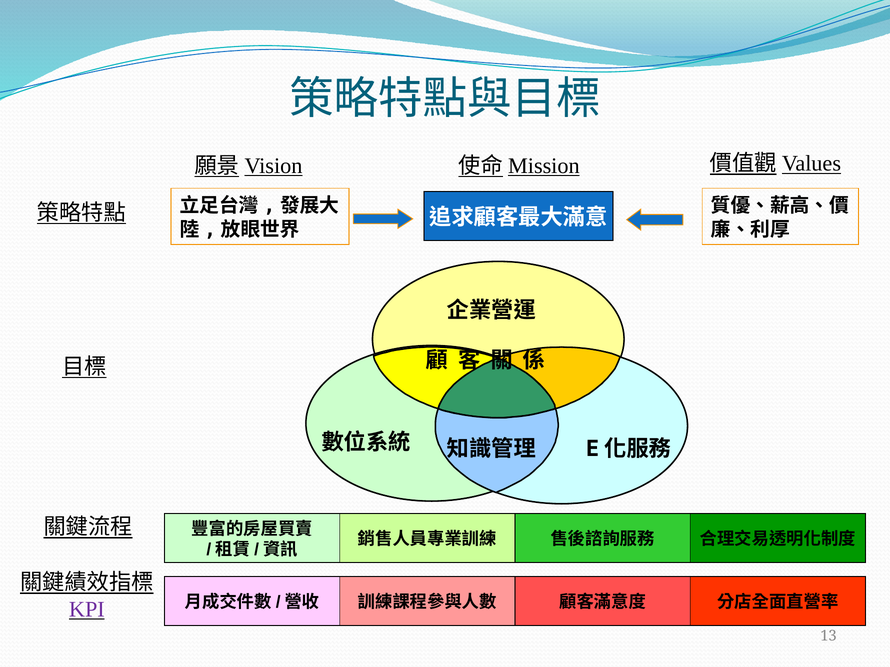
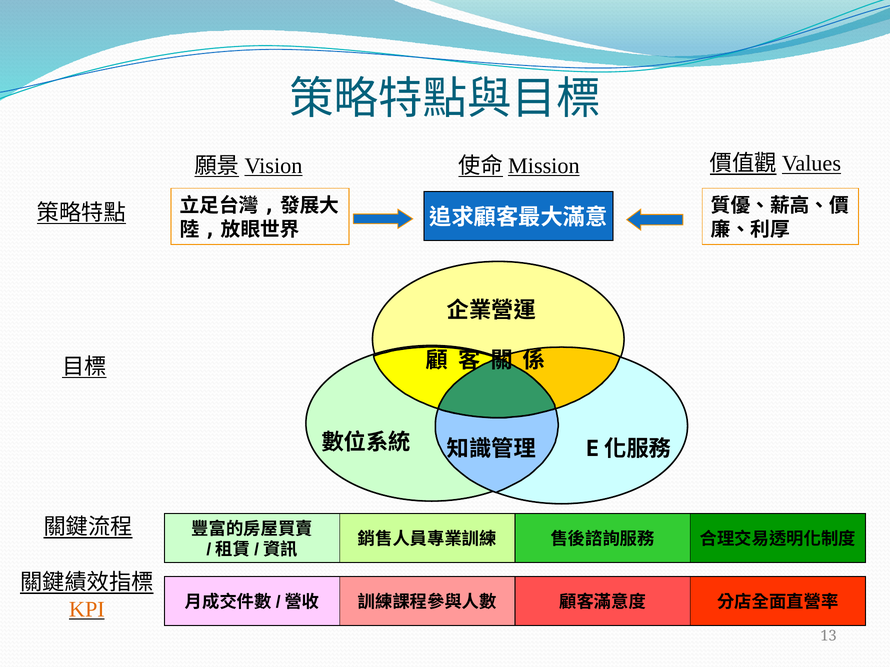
KPI colour: purple -> orange (87, 610)
